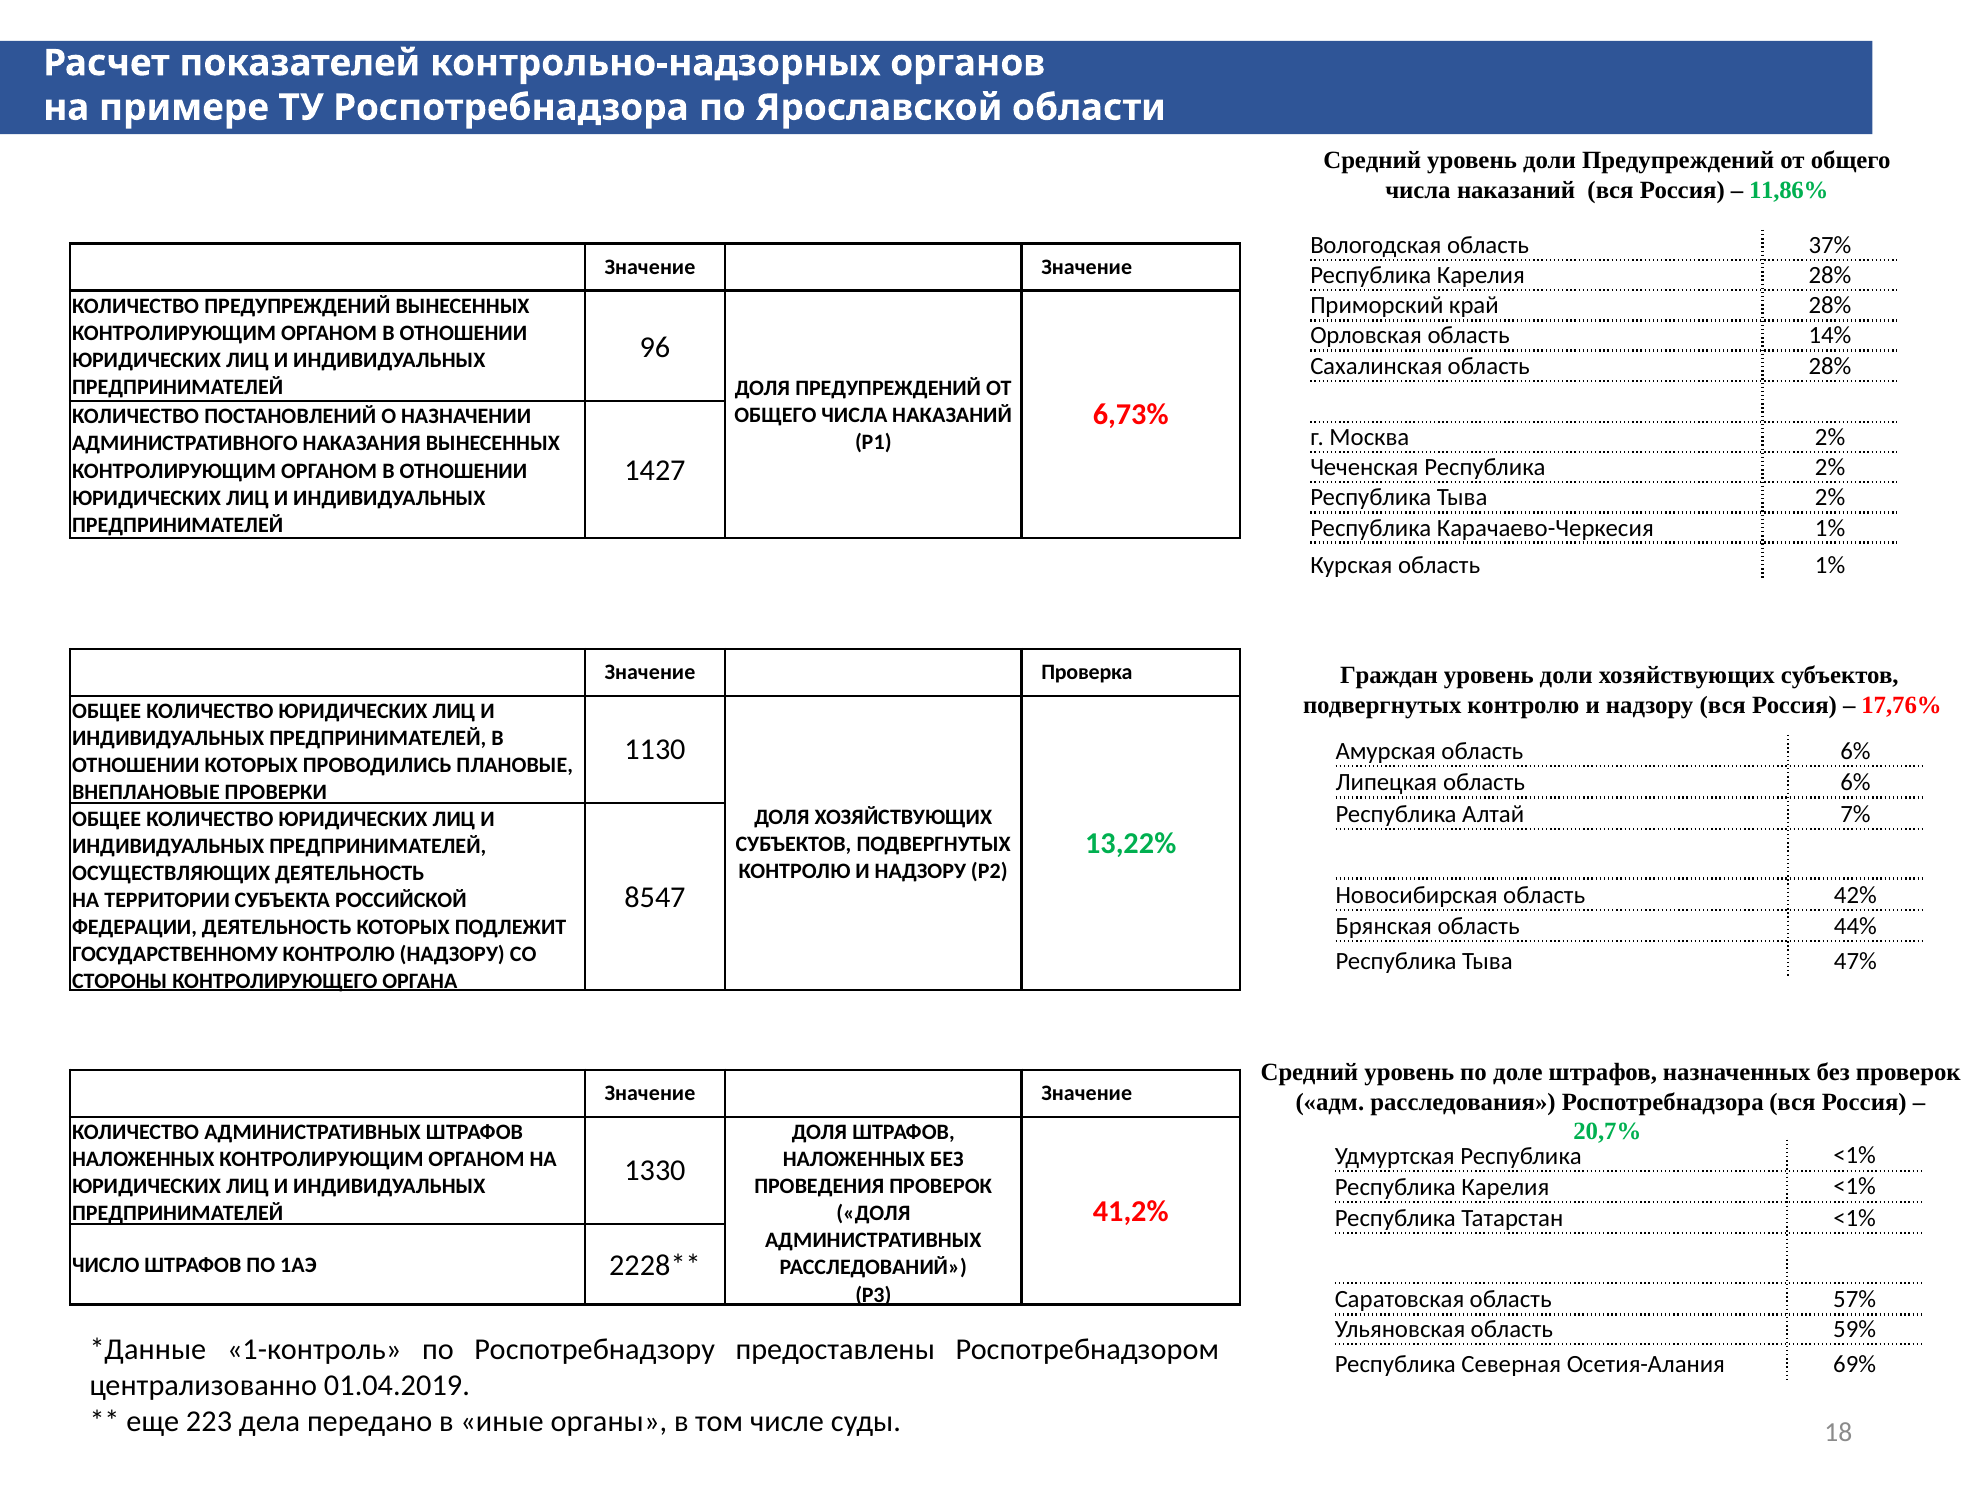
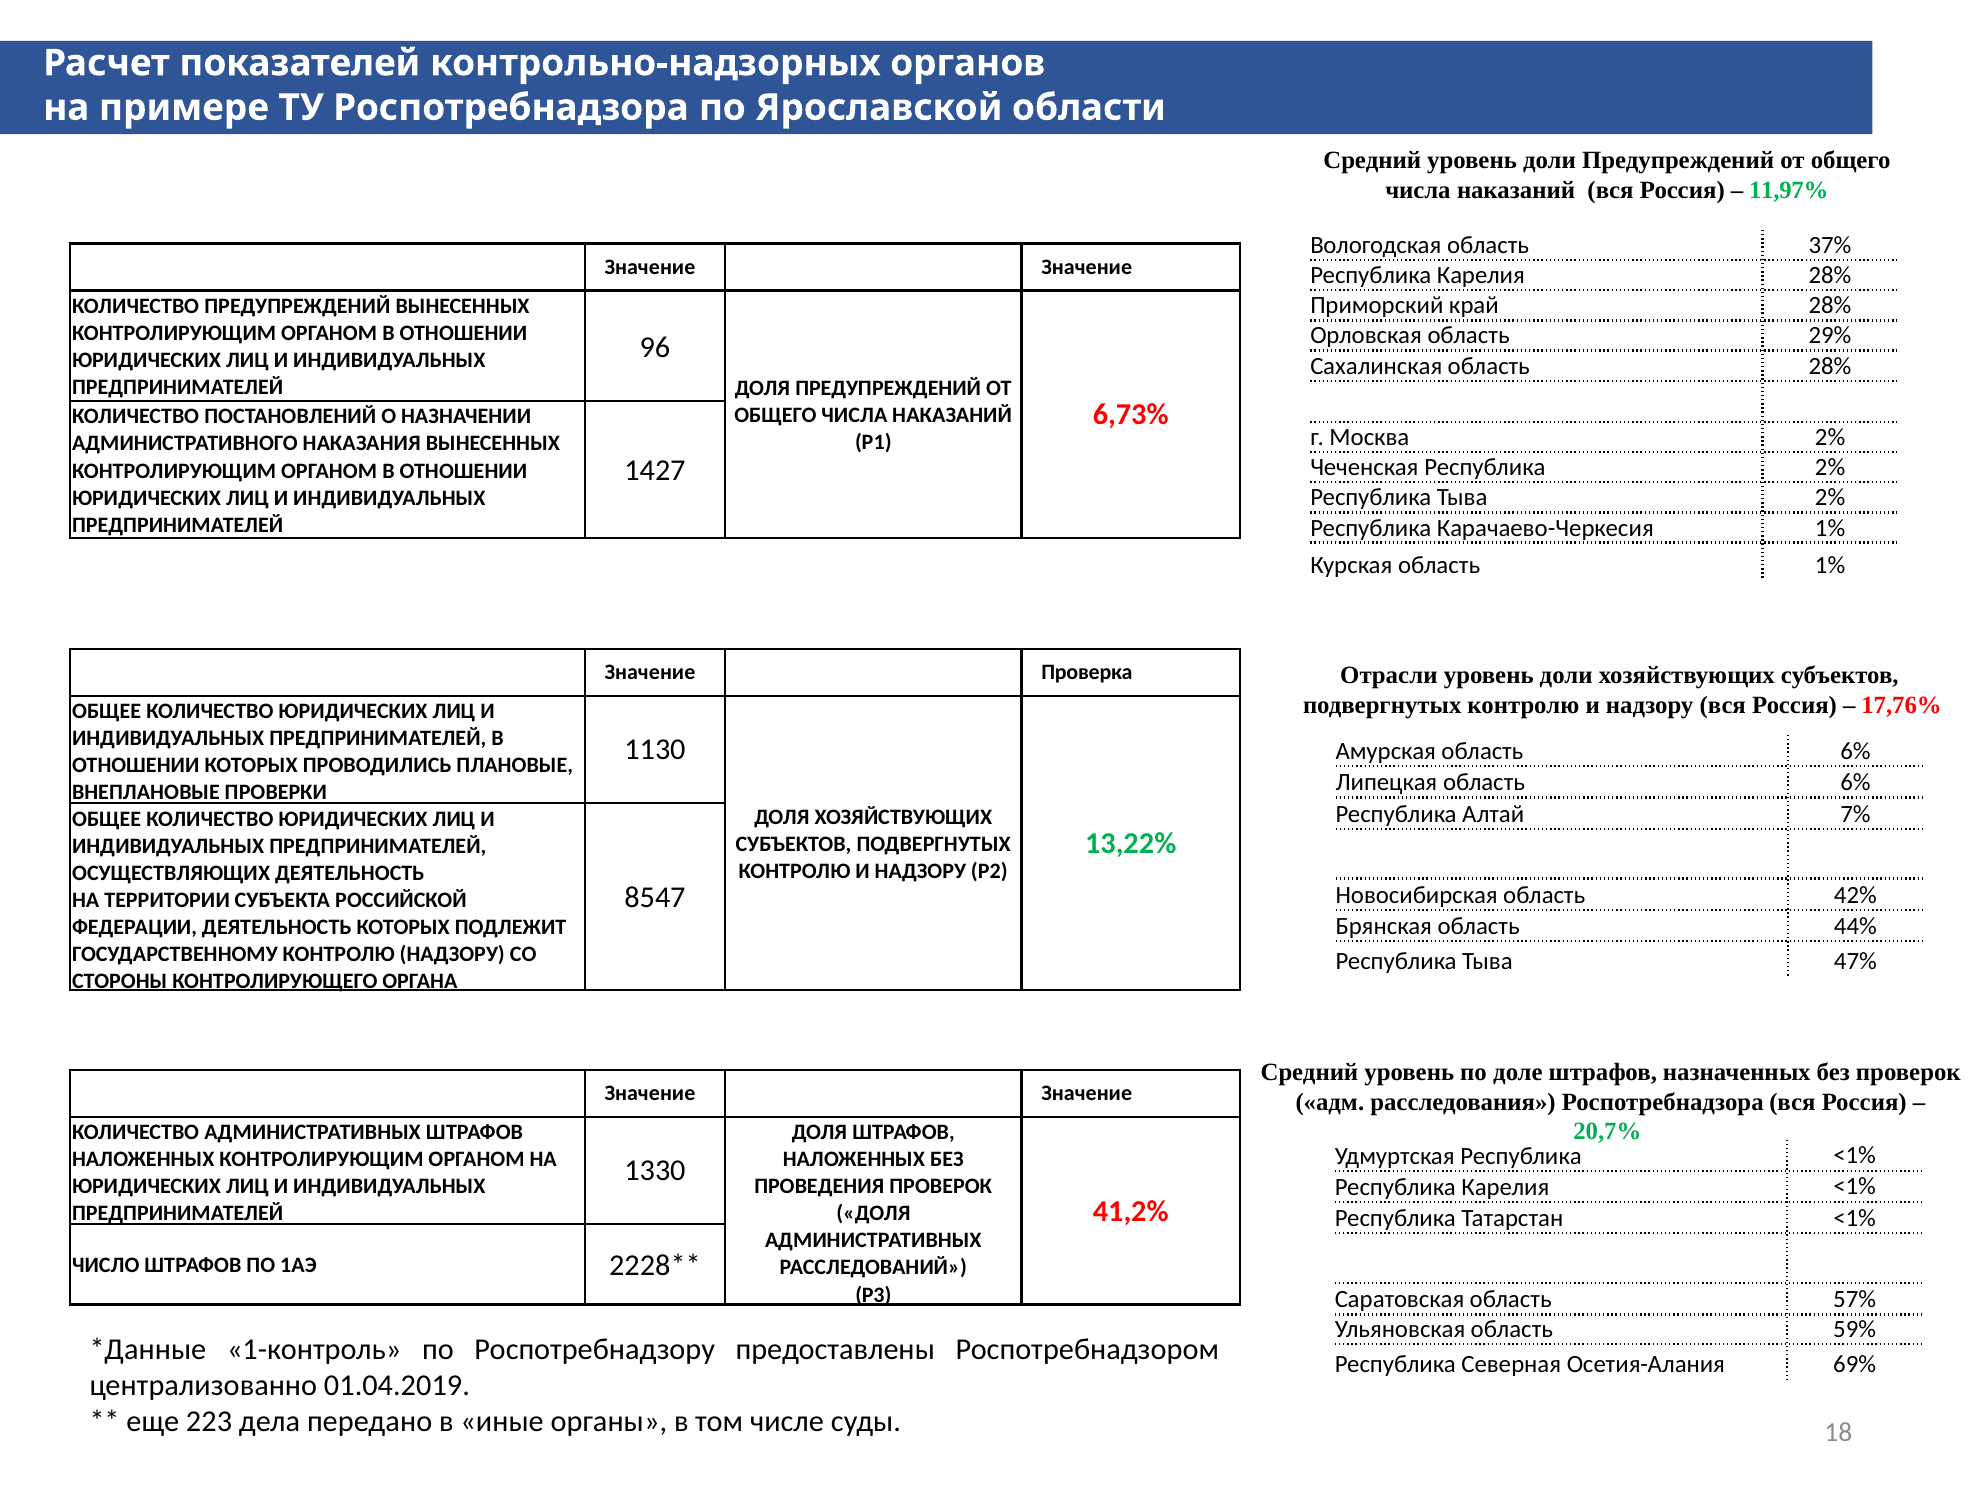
11,86%: 11,86% -> 11,97% (1789, 191)
14%: 14% -> 29% (1830, 336)
Граждан: Граждан -> Отрасли (1389, 676)
